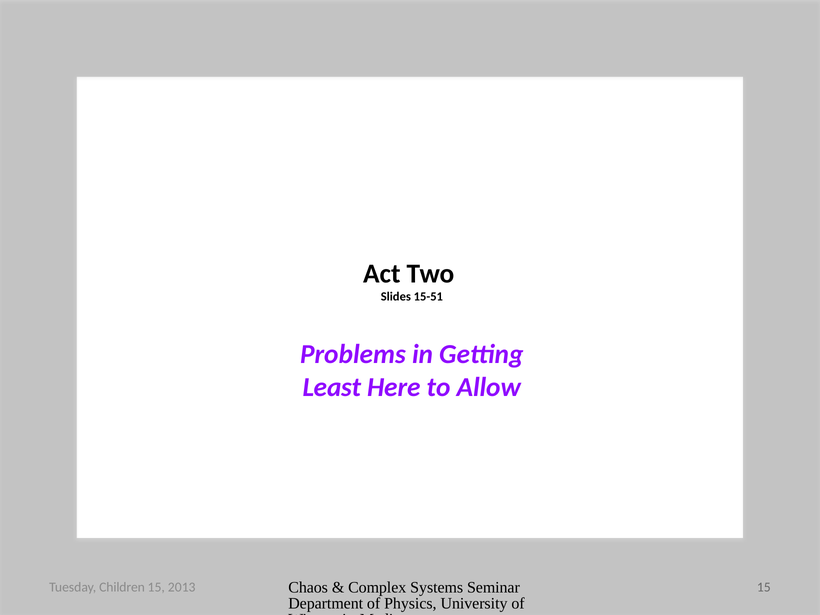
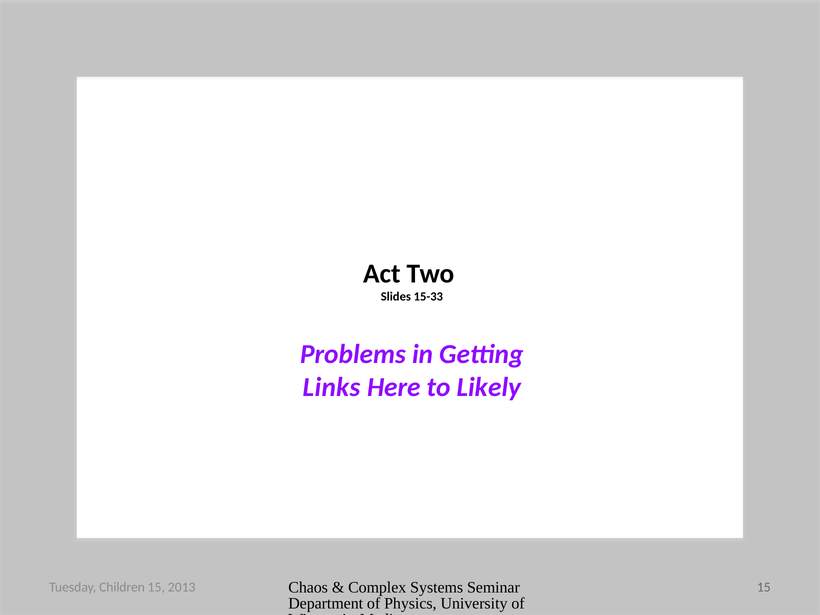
15-51: 15-51 -> 15-33 (428, 297)
Least: Least -> Links (332, 387)
Allow: Allow -> Likely (489, 387)
